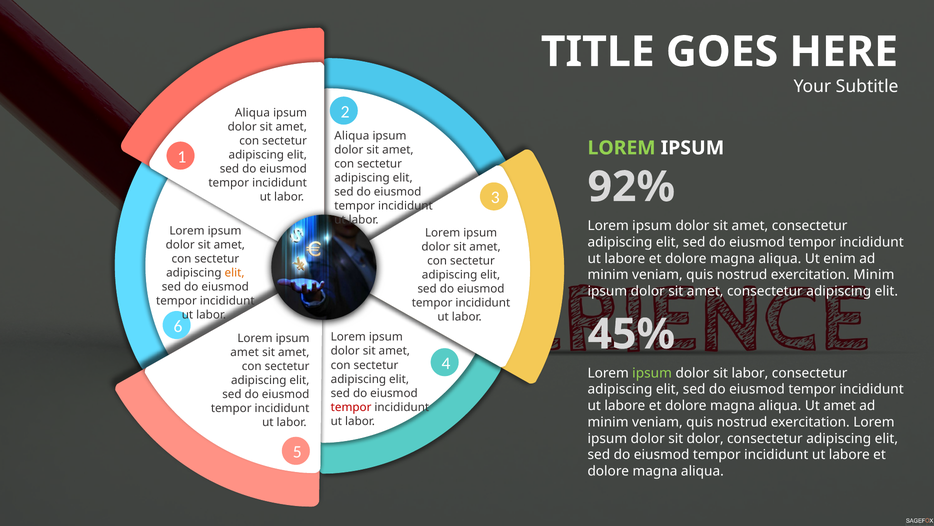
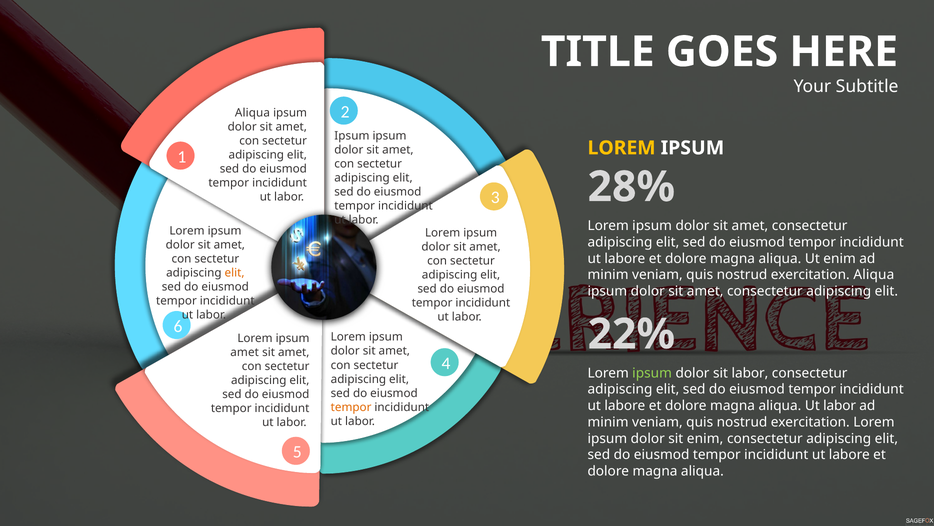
Aliqua: Aliqua -> Ipsum (352, 136)
LOREM colour: light green -> yellow (622, 148)
92%: 92% -> 28% (631, 187)
exercitation Minim: Minim -> Aliqua (874, 275)
45%: 45% -> 22% (631, 334)
aliqua Ut amet: amet -> labor (840, 405)
tempor colour: red -> orange (351, 407)
sit dolor: dolor -> enim (705, 438)
